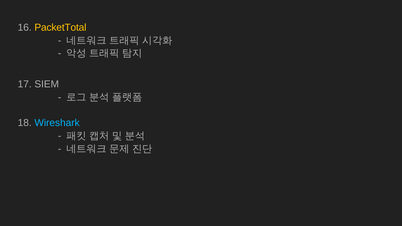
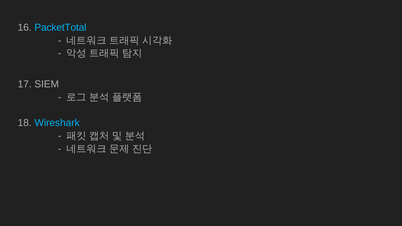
PacketTotal colour: yellow -> light blue (60, 27)
